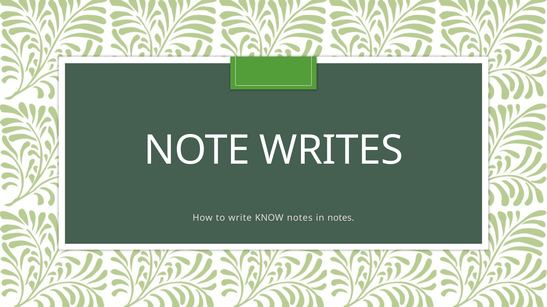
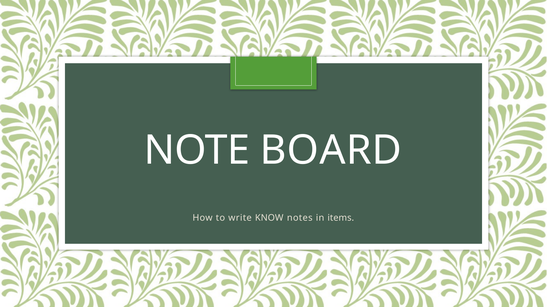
WRITES: WRITES -> BOARD (331, 151)
in notes: notes -> items (341, 218)
